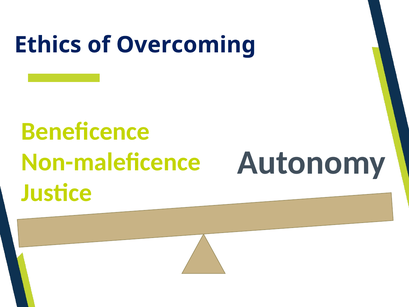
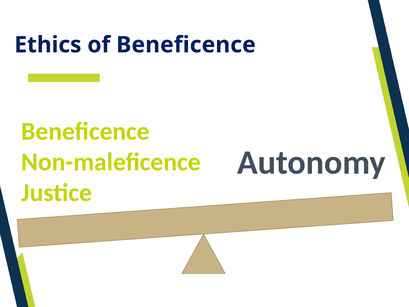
of Overcoming: Overcoming -> Beneficence (186, 45)
